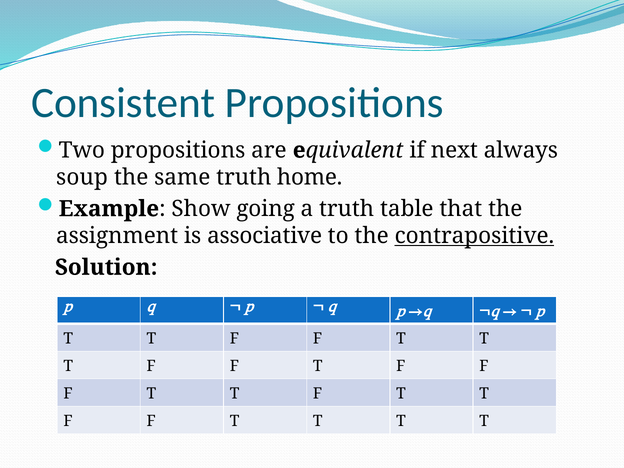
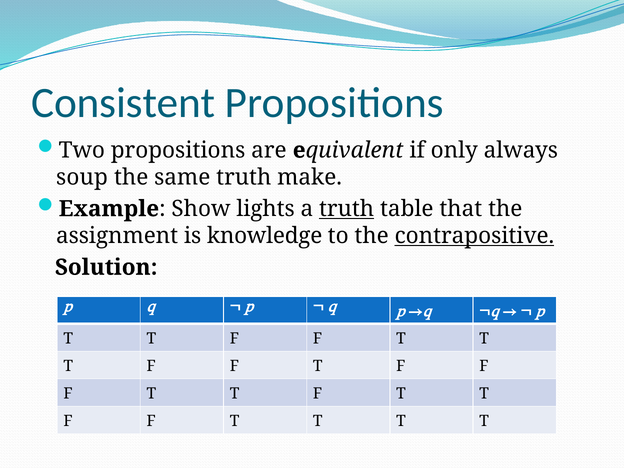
next: next -> only (454, 150)
home: home -> make (310, 177)
going: going -> lights (266, 209)
truth underline: none -> present (347, 209)
associative: associative -> knowledge (265, 236)
